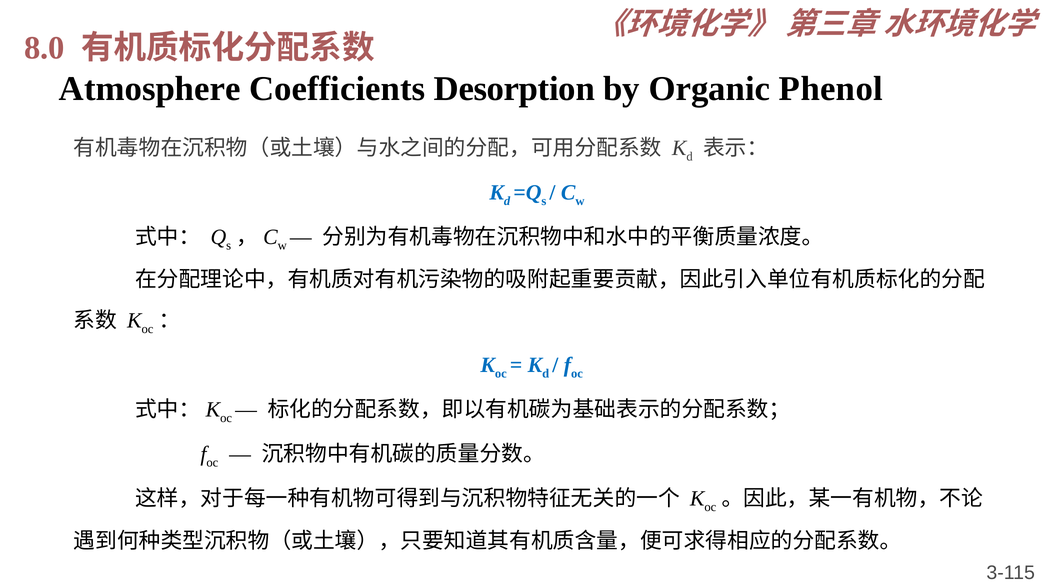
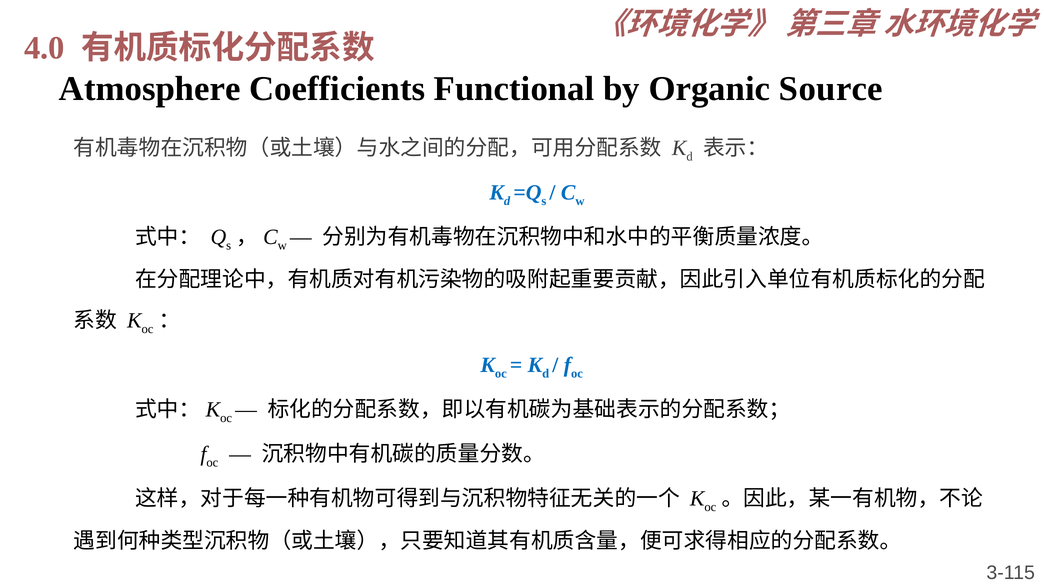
8.0: 8.0 -> 4.0 (44, 48)
Desorption: Desorption -> Functional (514, 89)
Phenol: Phenol -> Source (831, 89)
